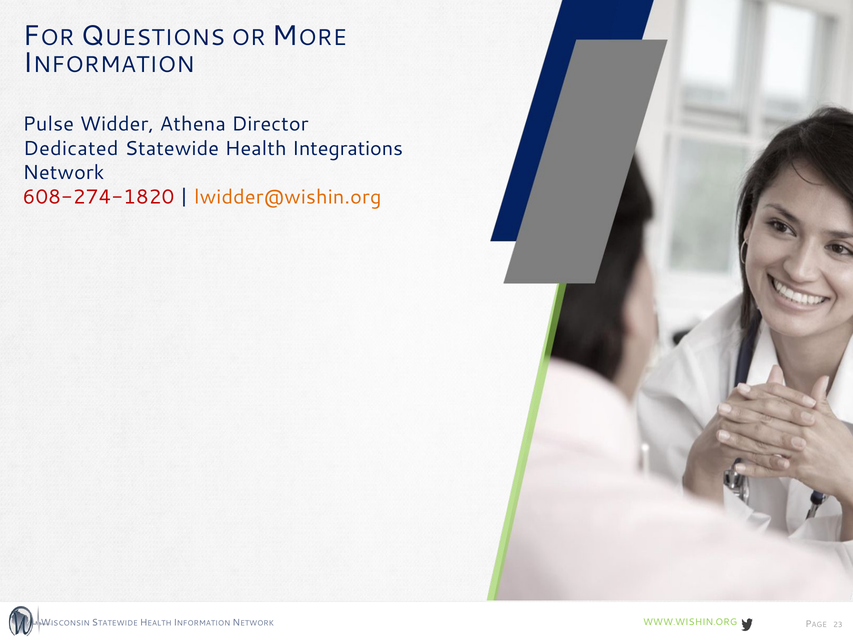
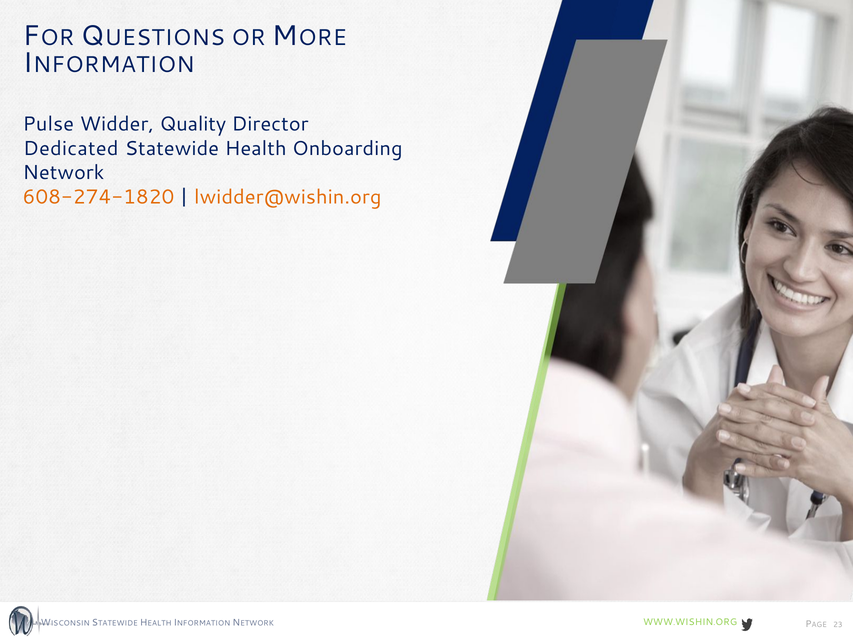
Athena: Athena -> Quality (193, 124)
Integrations: Integrations -> Onboarding (347, 148)
608-274-1820 colour: red -> orange (98, 197)
